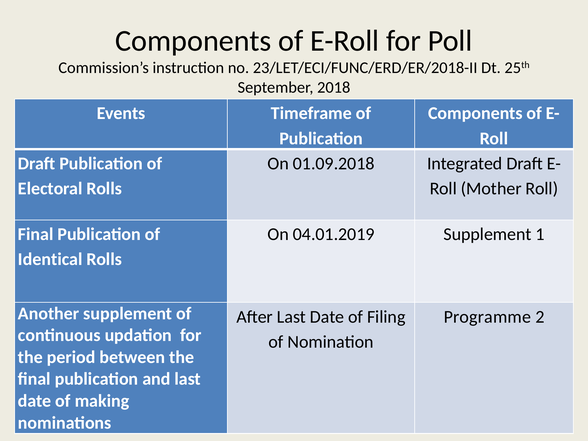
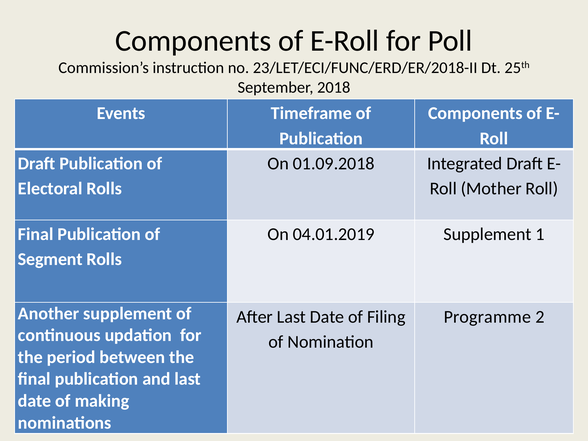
Identical: Identical -> Segment (50, 259)
